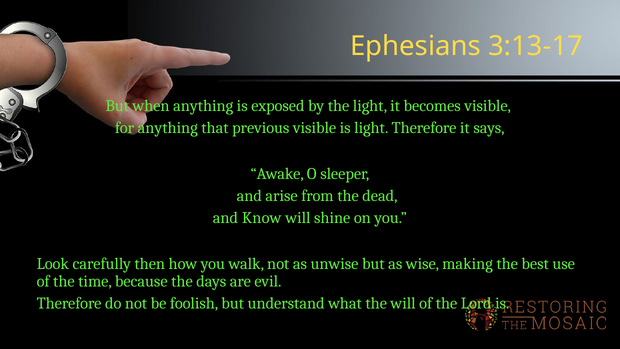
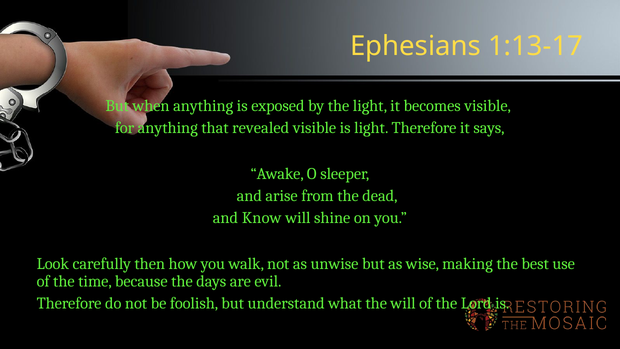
3:13-17: 3:13-17 -> 1:13-17 (536, 46)
previous: previous -> revealed (261, 128)
